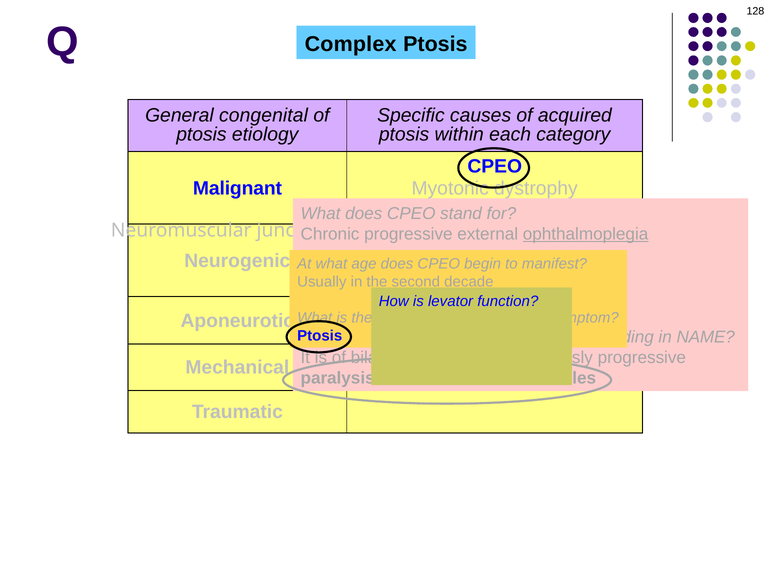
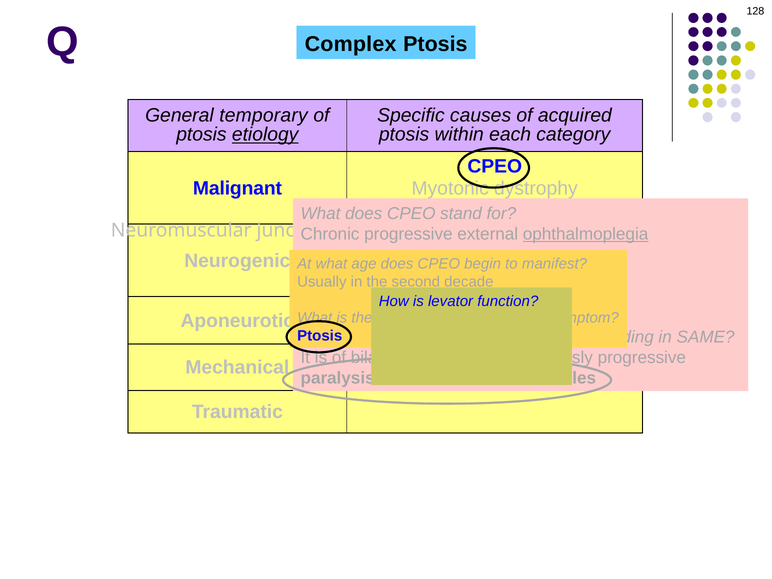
congenital: congenital -> temporary (263, 115)
etiology underline: none -> present (265, 135)
NAME: NAME -> SAME (706, 337)
